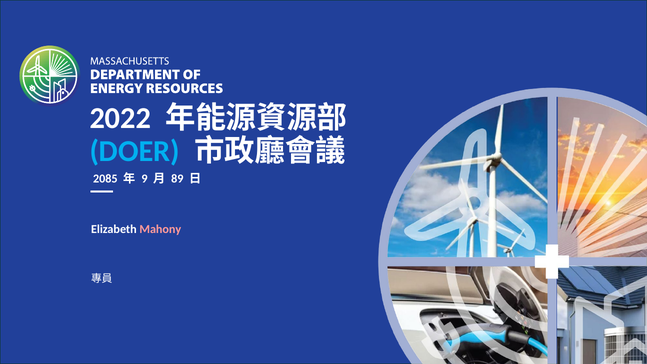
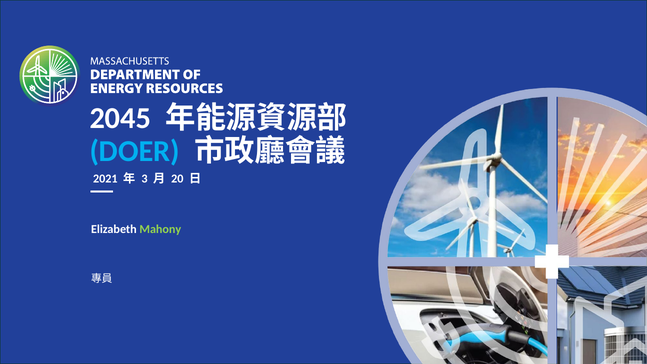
2022: 2022 -> 2045 (120, 118)
2085: 2085 -> 2021 (105, 179)
9: 9 -> 3 (144, 179)
89: 89 -> 20 (177, 179)
Mahony colour: pink -> light green (160, 229)
